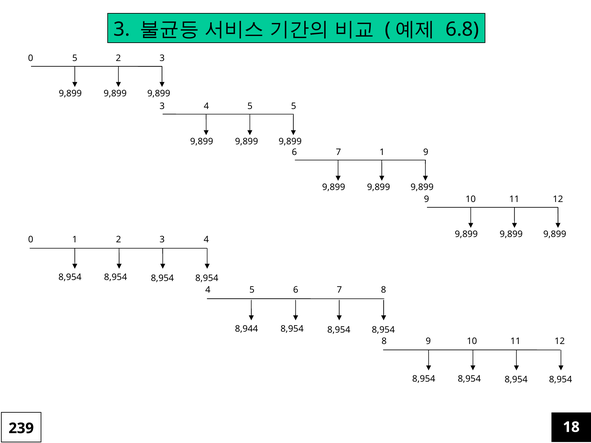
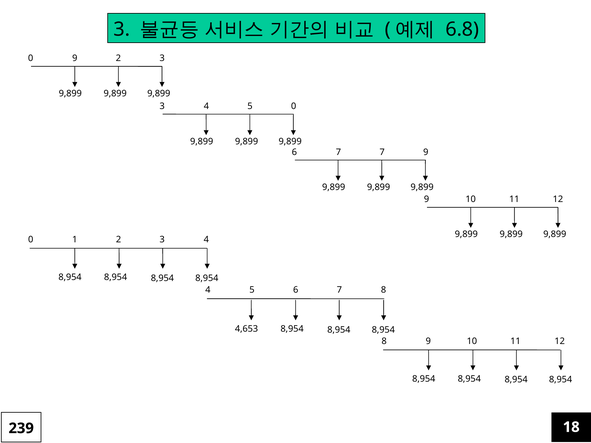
0 5: 5 -> 9 (75, 58)
5 5: 5 -> 0 (294, 106)
7 1: 1 -> 7 (382, 152)
8,944: 8,944 -> 4,653 (247, 329)
